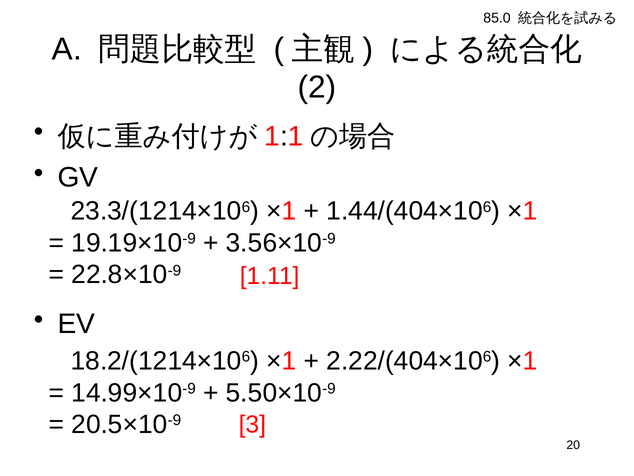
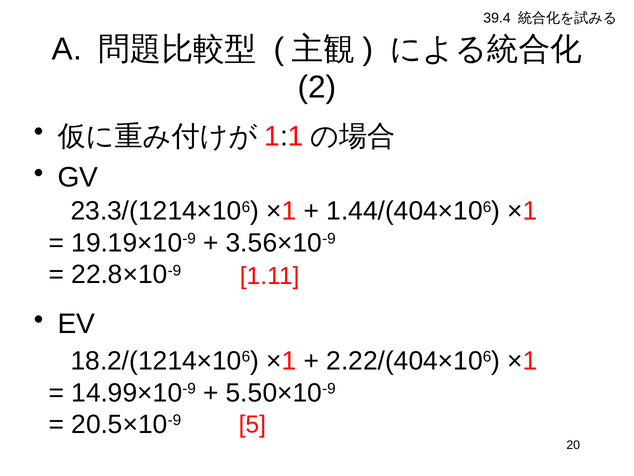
85.0: 85.0 -> 39.4 (497, 18)
3: 3 -> 5 (252, 424)
